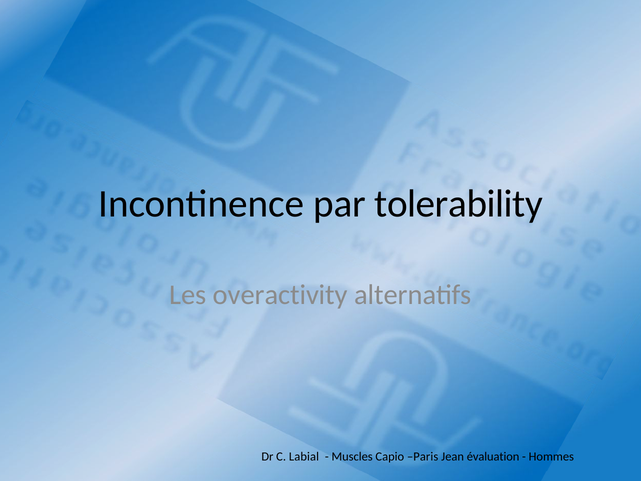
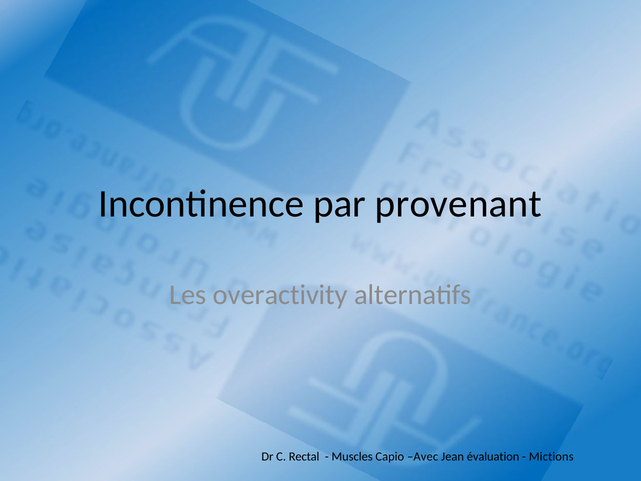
tolerability: tolerability -> provenant (458, 204)
Labial: Labial -> Rectal (304, 457)
Paris: Paris -> Avec (423, 457)
Hommes: Hommes -> Mictions (551, 457)
